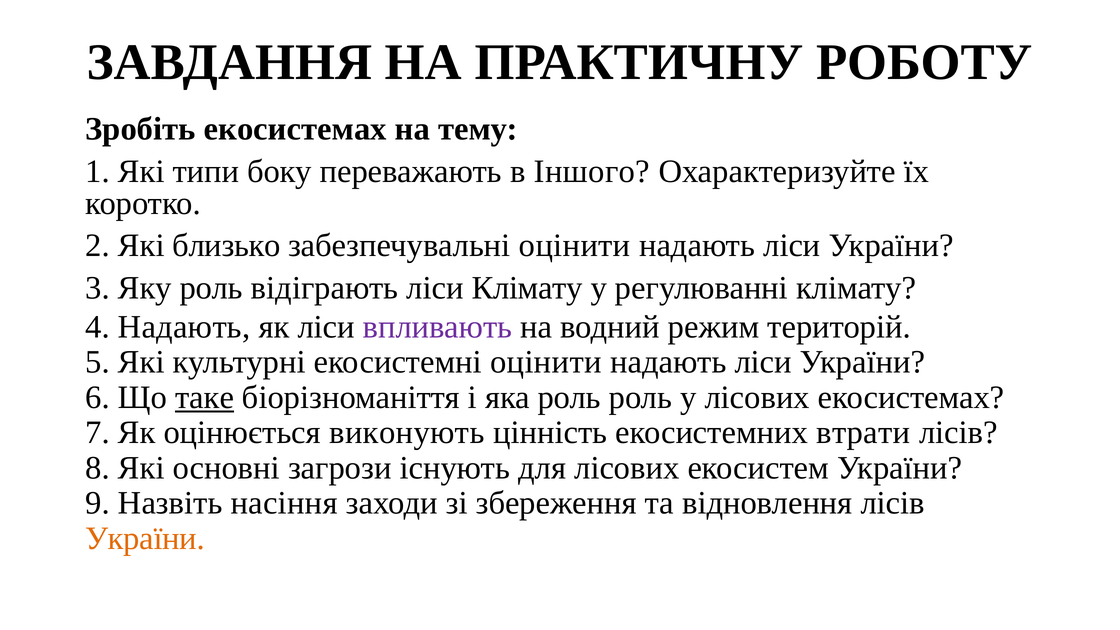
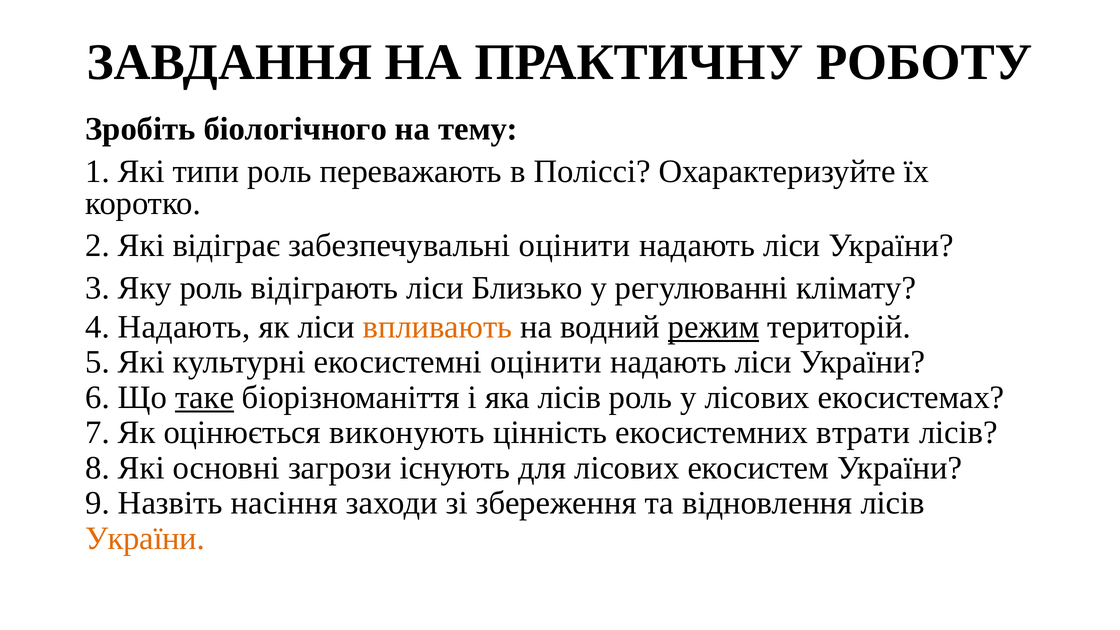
Зробіть екосистемах: екосистемах -> біологічного (295, 129)
типи боку: боку -> роль (279, 171)
Іншого: Іншого -> Поліссі (592, 171)
близько: близько -> відіграє (226, 245)
ліси Клімату: Клімату -> Близько (527, 288)
впливають colour: purple -> orange (438, 327)
режим underline: none -> present (714, 327)
яка роль: роль -> лісів (569, 397)
